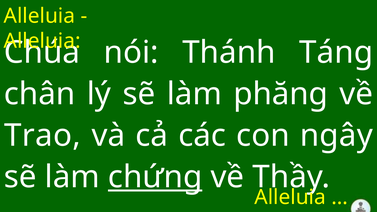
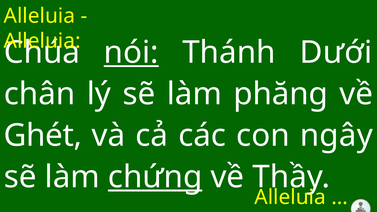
nói underline: none -> present (131, 53)
Táng: Táng -> Dưới (336, 53)
Trao: Trao -> Ghét (43, 136)
